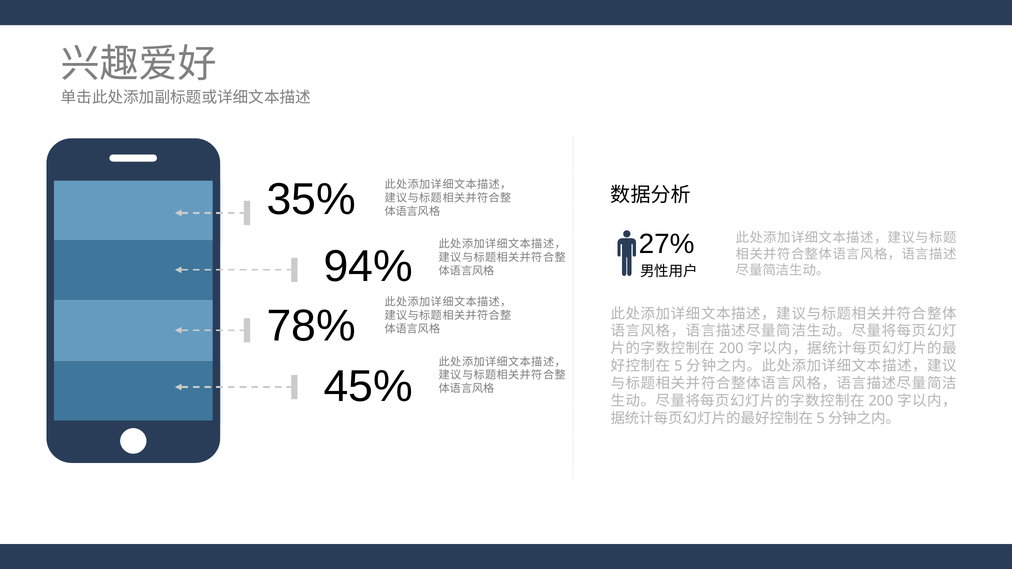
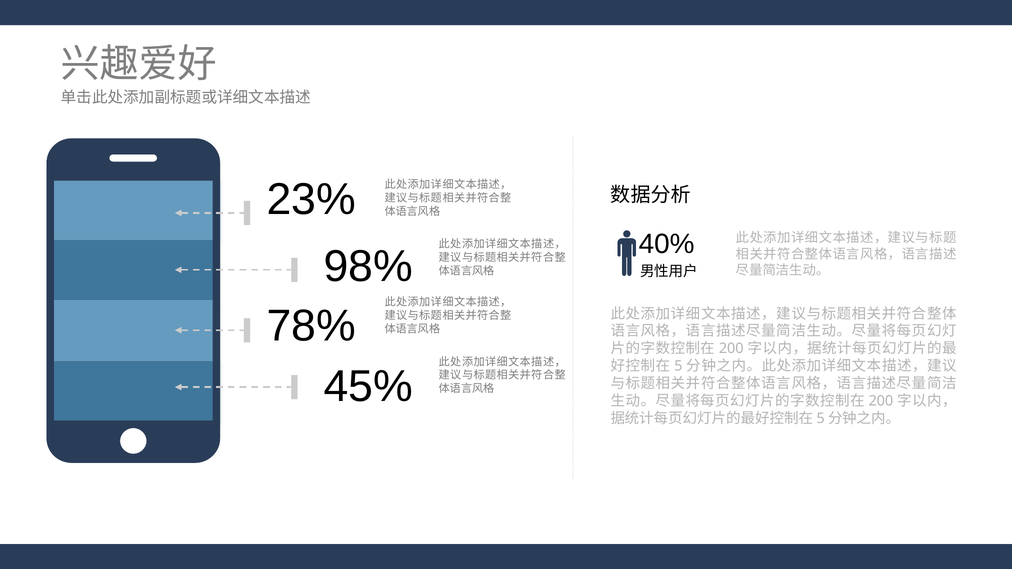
35%: 35% -> 23% (311, 200)
27%: 27% -> 40% (667, 244)
94%: 94% -> 98% (368, 267)
